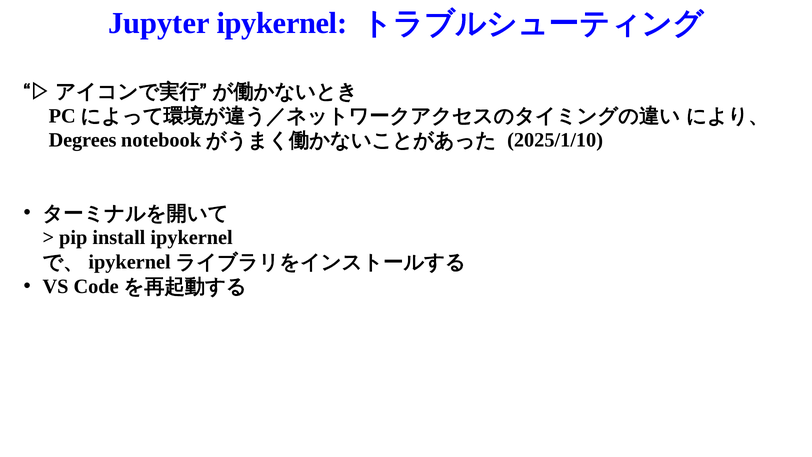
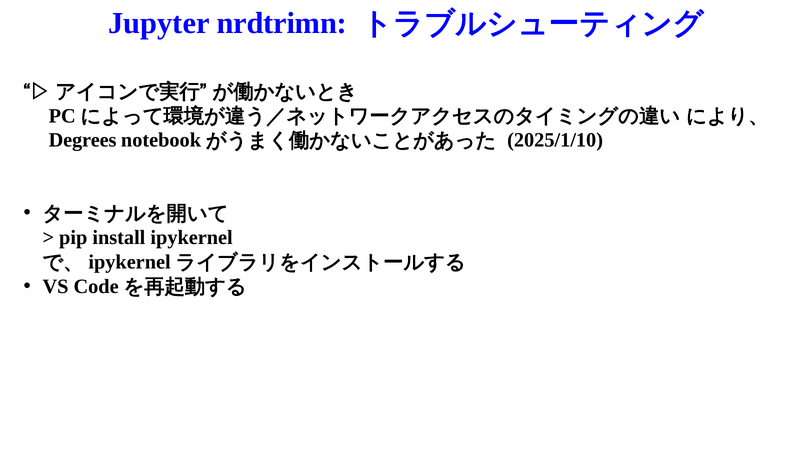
Jupyter ipykernel: ipykernel -> nrdtrimn (282, 23)
